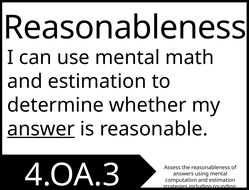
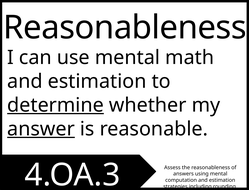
determine underline: none -> present (56, 105)
